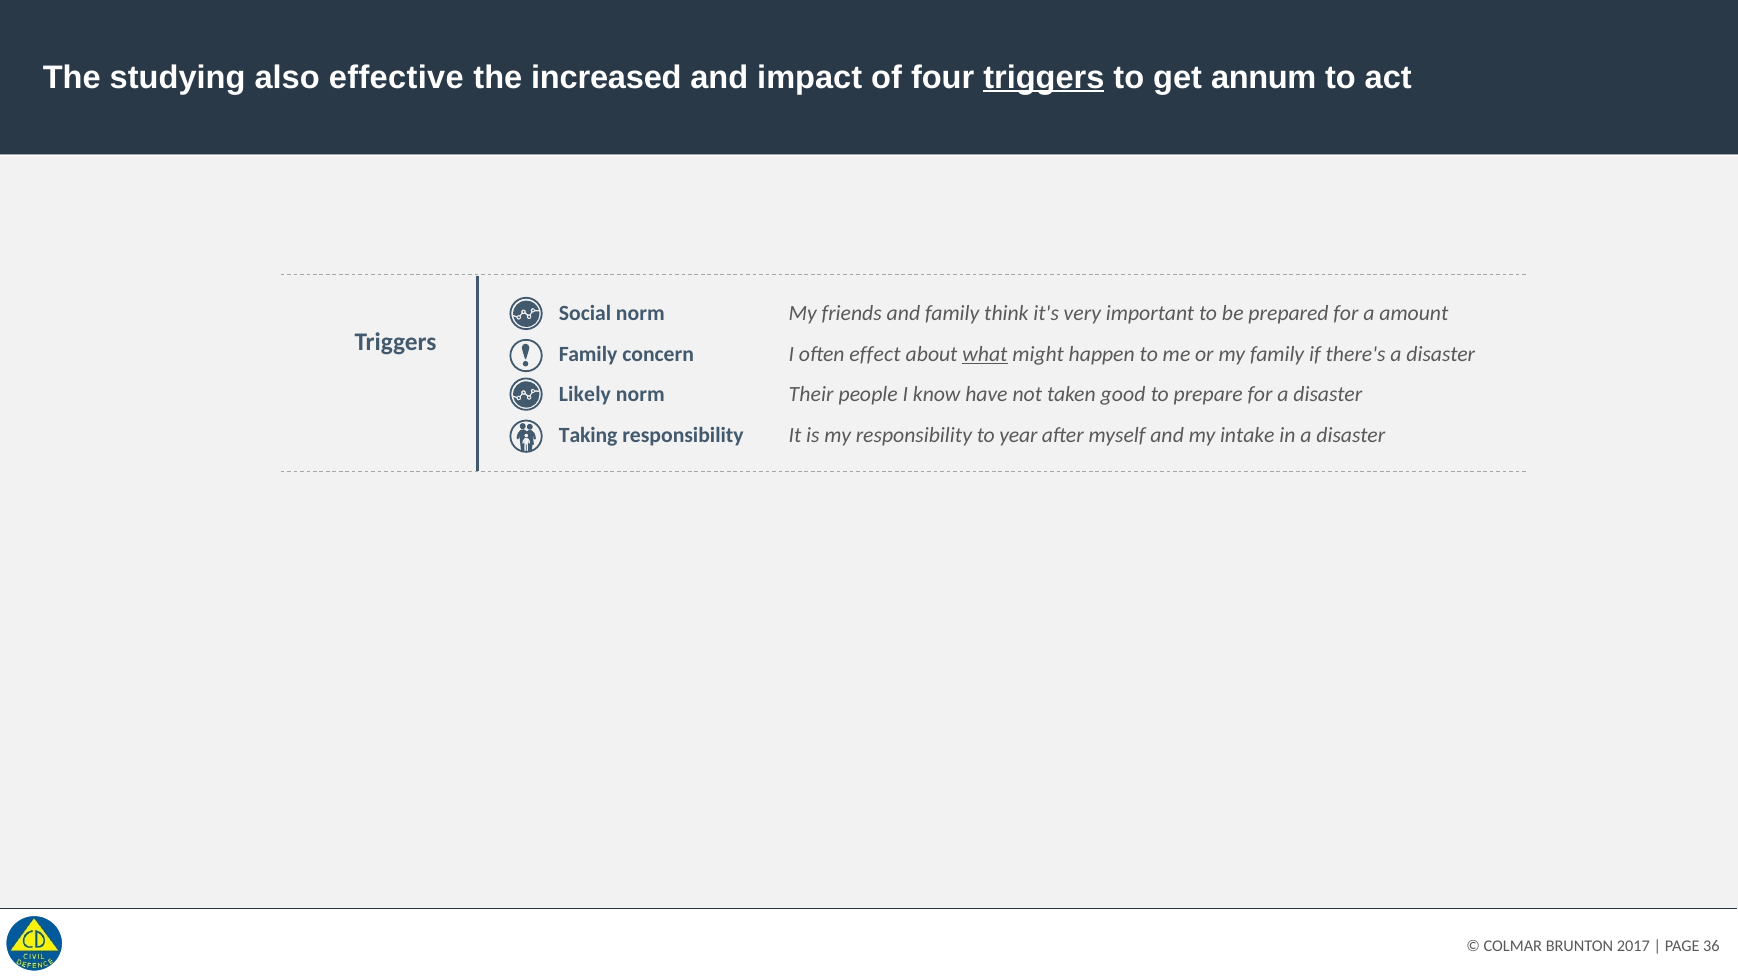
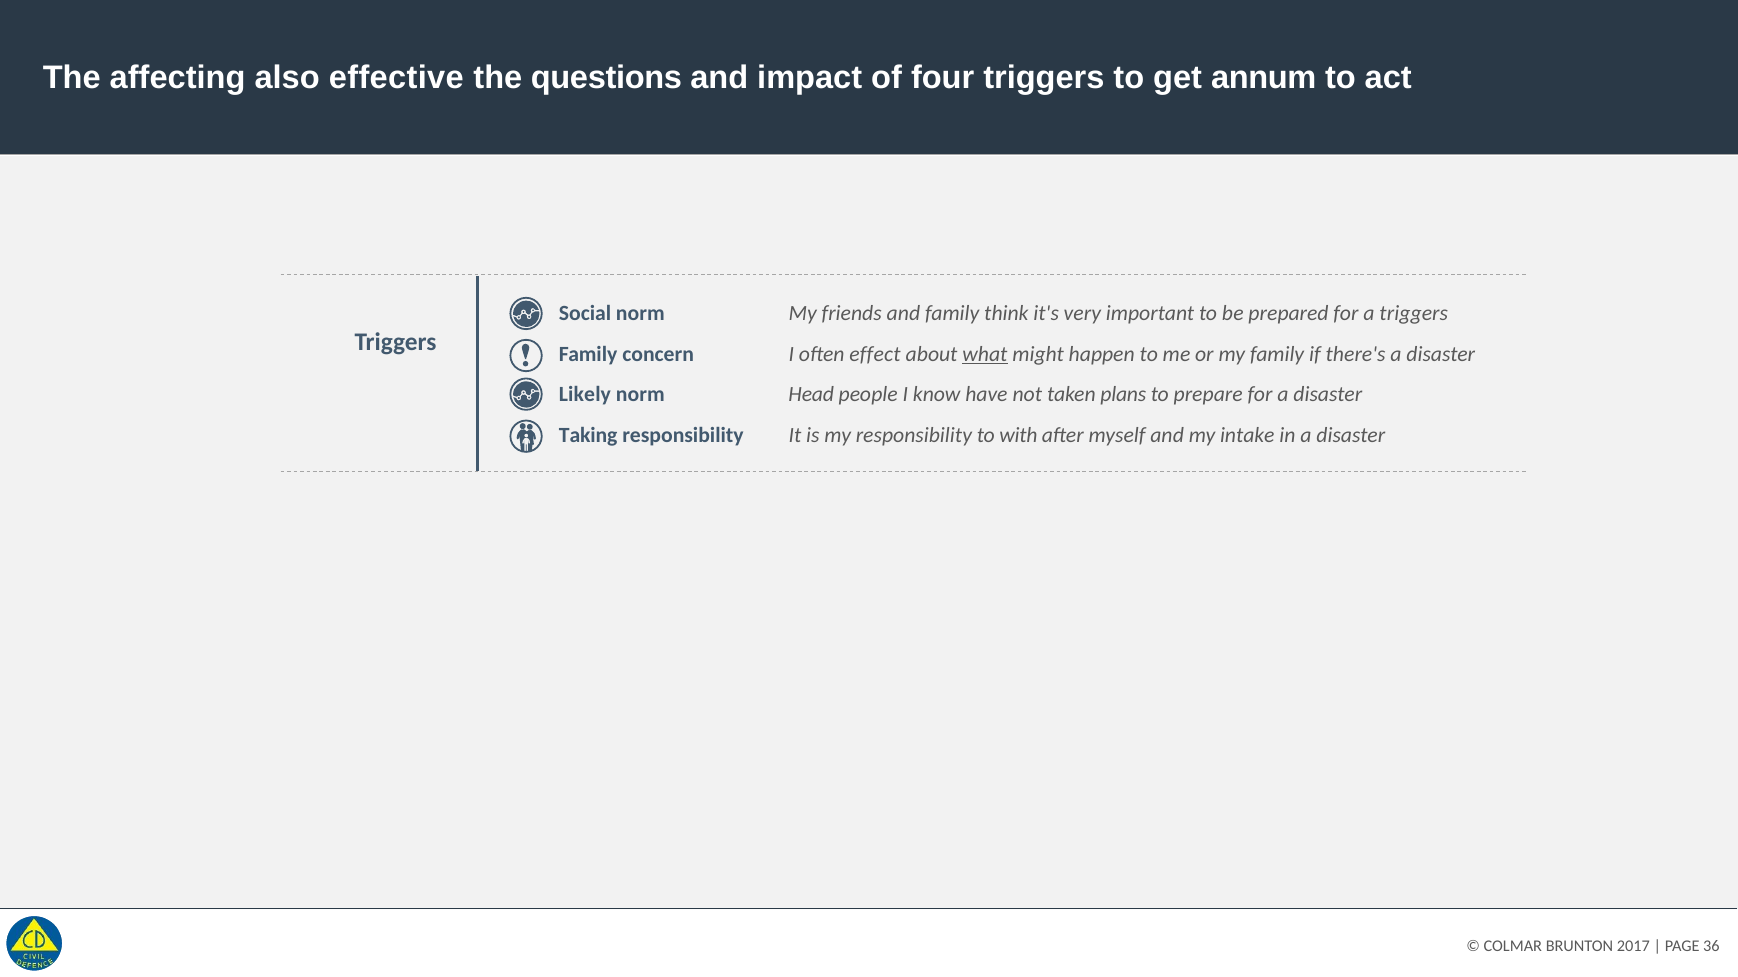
studying: studying -> affecting (178, 77)
increased: increased -> questions (606, 77)
triggers underline: present -> none (1044, 77)
a amount: amount -> triggers (1414, 313)
Their: Their -> Head (811, 395)
good: good -> plans (1123, 395)
year: year -> with (1018, 436)
